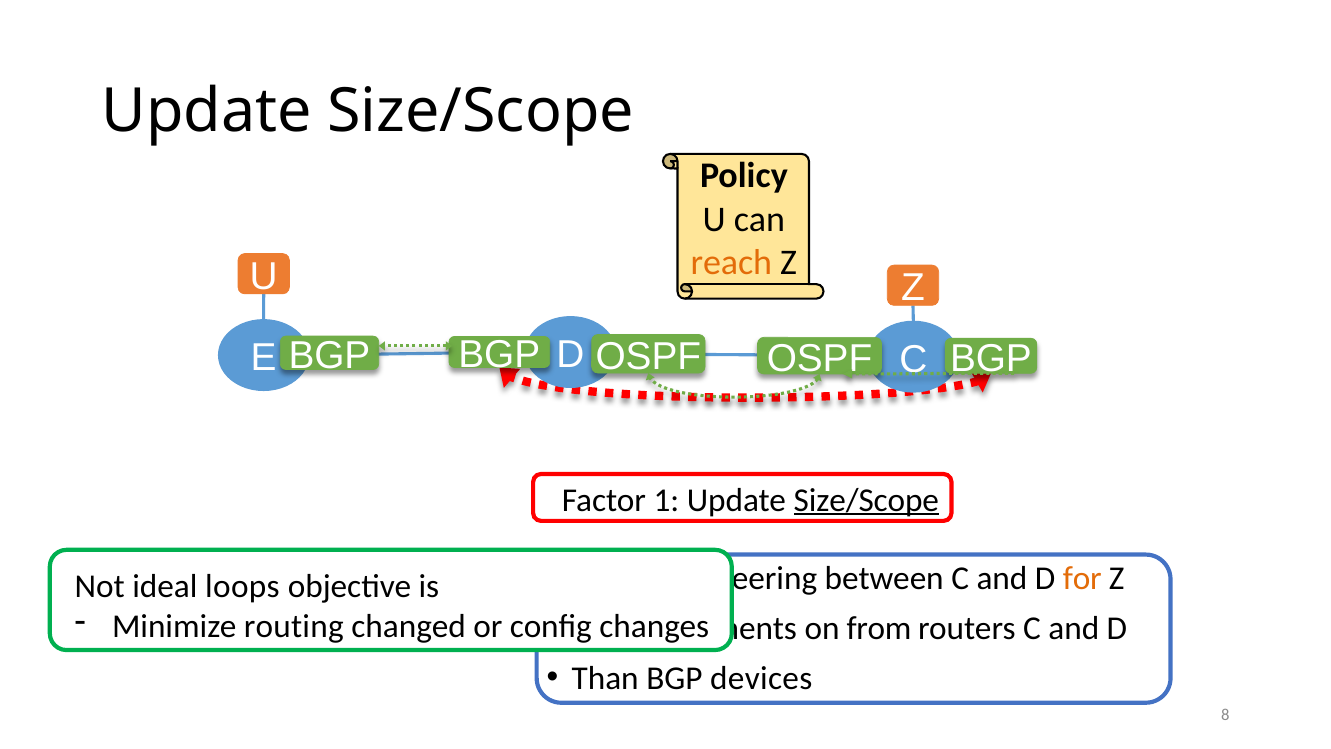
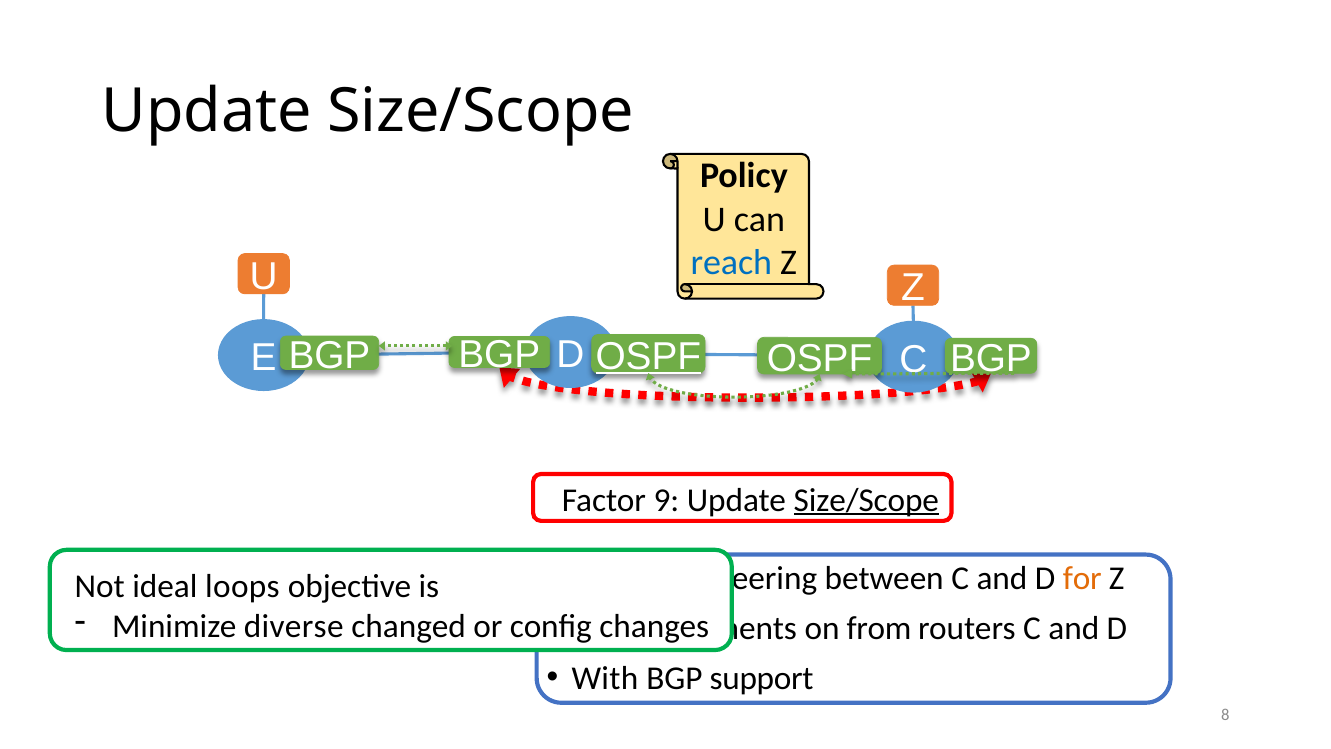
reach colour: orange -> blue (731, 262)
OSPF underline: none -> present (648, 356)
1: 1 -> 9 (666, 500)
routing: routing -> diverse (294, 626)
Than: Than -> With (605, 678)
devices: devices -> support (762, 678)
